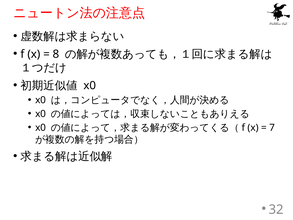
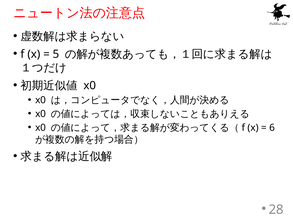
8: 8 -> 5 (56, 54)
7: 7 -> 6 (272, 128)
32: 32 -> 28 (276, 209)
